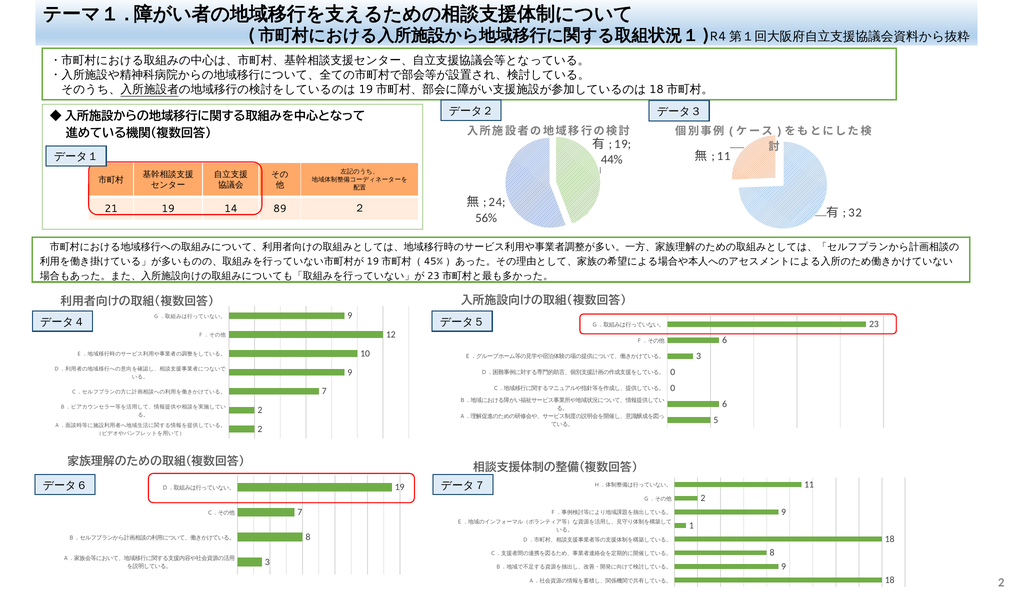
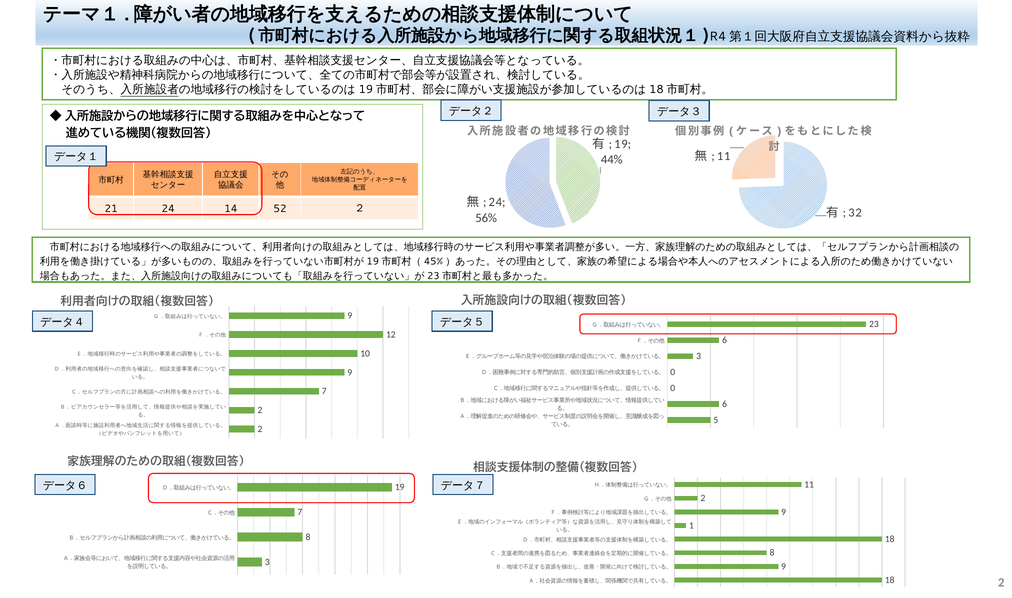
21 19: 19 -> 24 (168, 209)
89: 89 -> 52 (280, 209)
